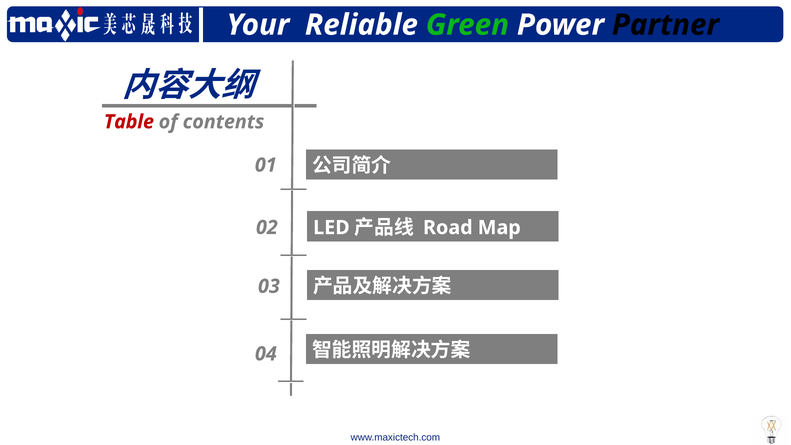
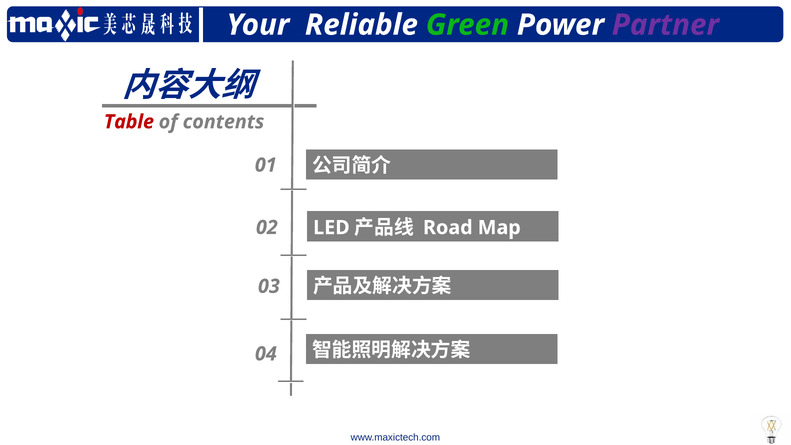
Partner colour: black -> purple (665, 25)
